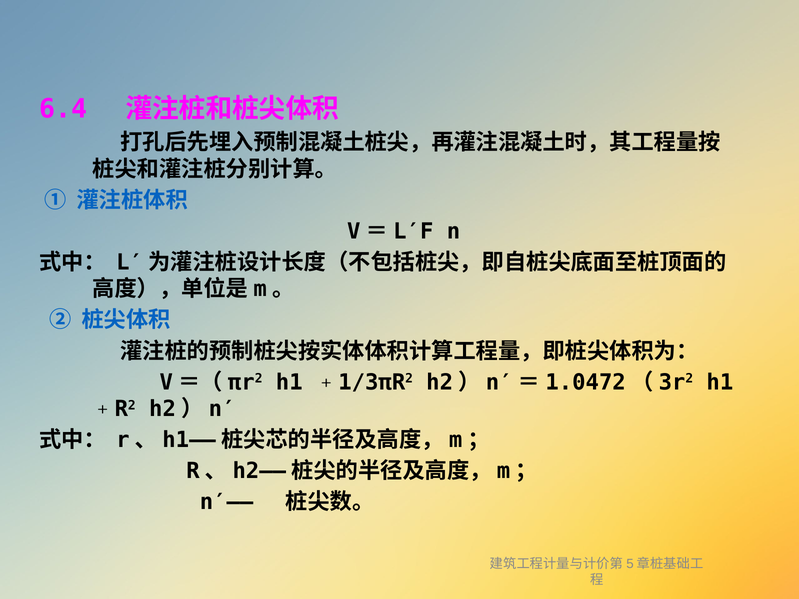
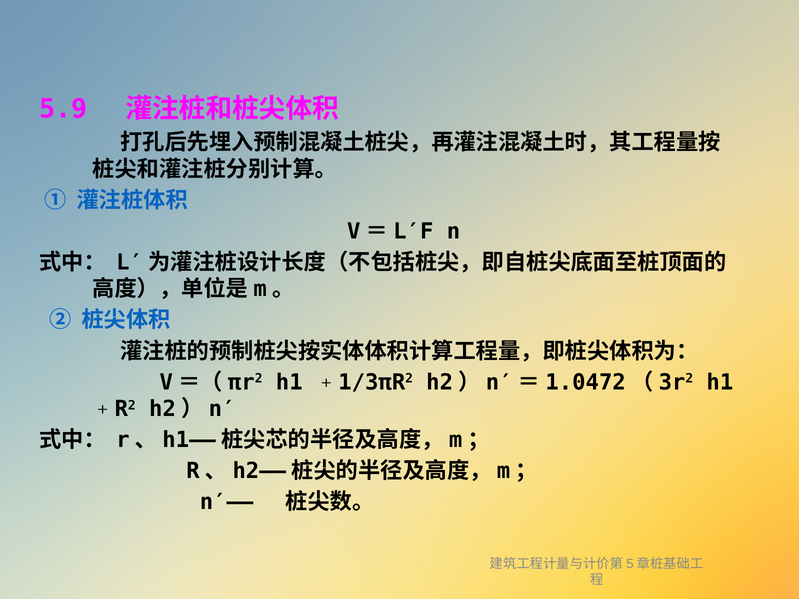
6.4: 6.4 -> 5.9 (63, 109)
